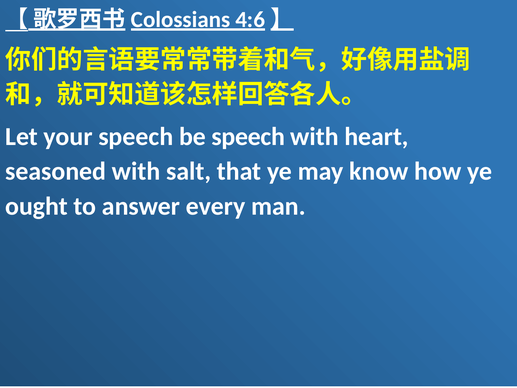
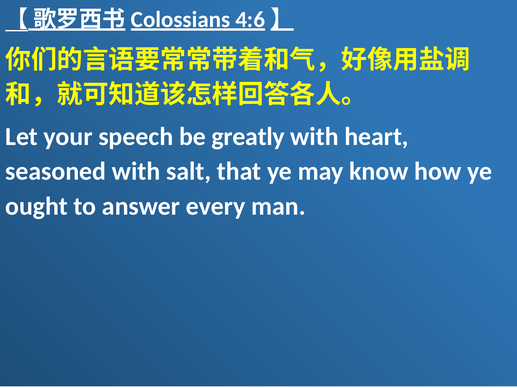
be speech: speech -> greatly (248, 137)
